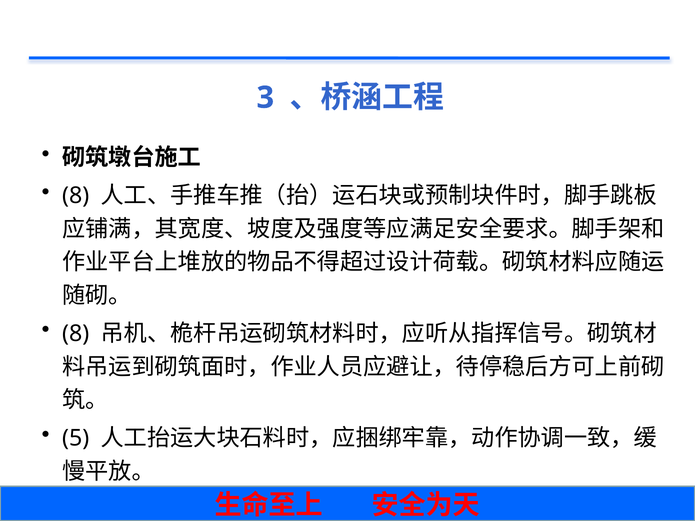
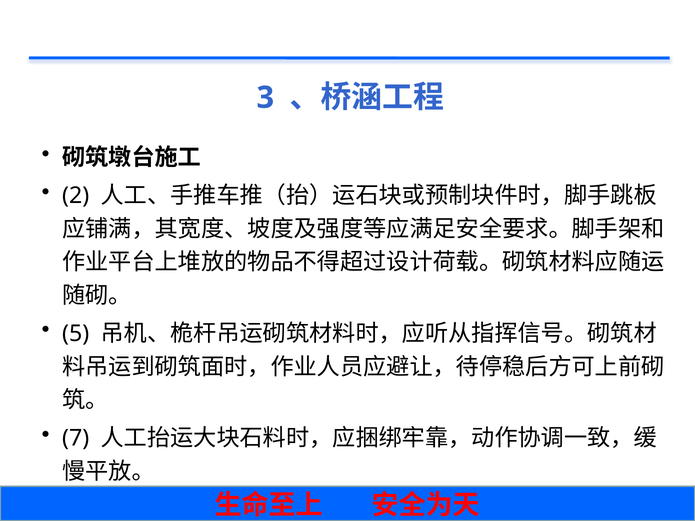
8: 8 -> 2 (76, 196)
8: 8 -> 5 (76, 334)
5: 5 -> 7 (76, 438)
